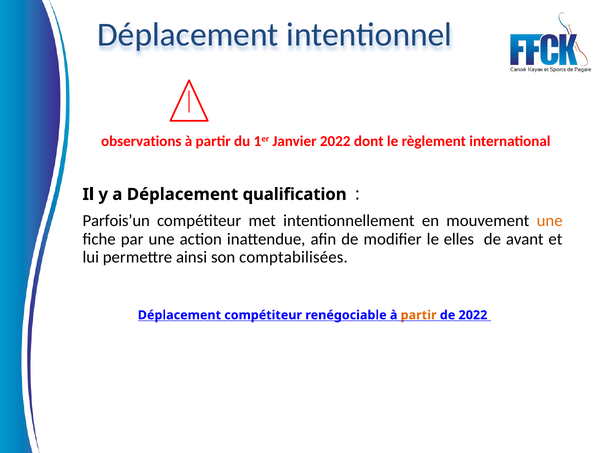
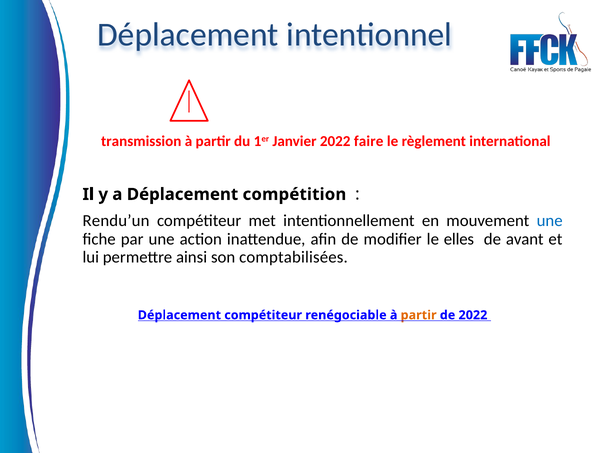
observations: observations -> transmission (141, 141)
dont: dont -> faire (369, 141)
qualification: qualification -> compétition (294, 194)
Parfois’un: Parfois’un -> Rendu’un (116, 221)
une colour: orange -> blue (550, 221)
